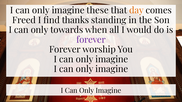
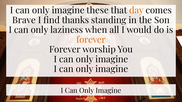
Freed: Freed -> Brave (24, 20)
towards: towards -> laziness (67, 30)
forever colour: purple -> orange (91, 40)
